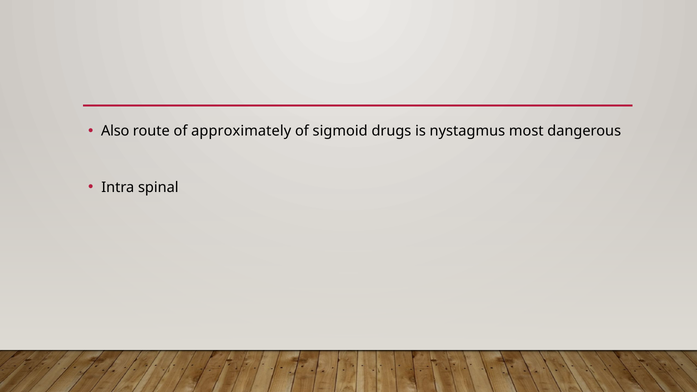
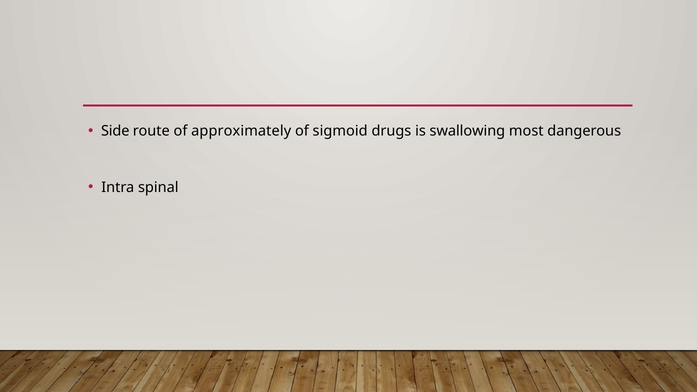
Also: Also -> Side (115, 131)
nystagmus: nystagmus -> swallowing (467, 131)
